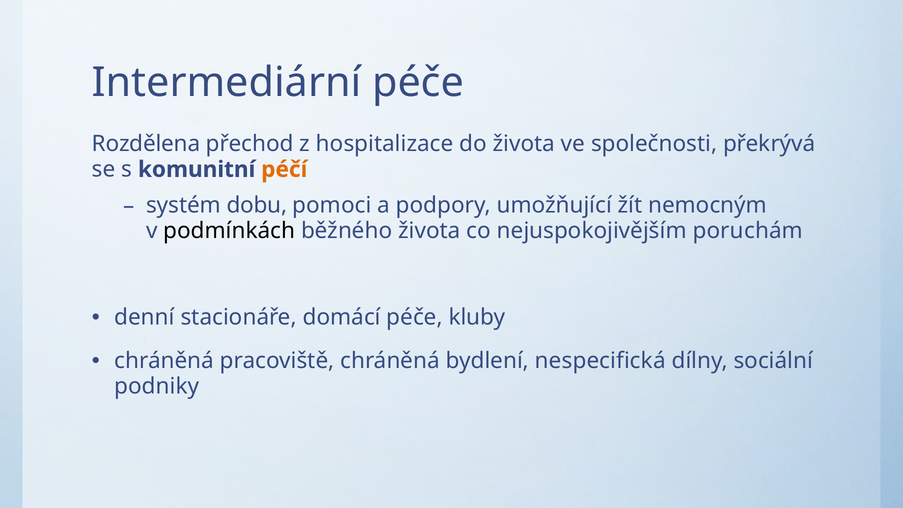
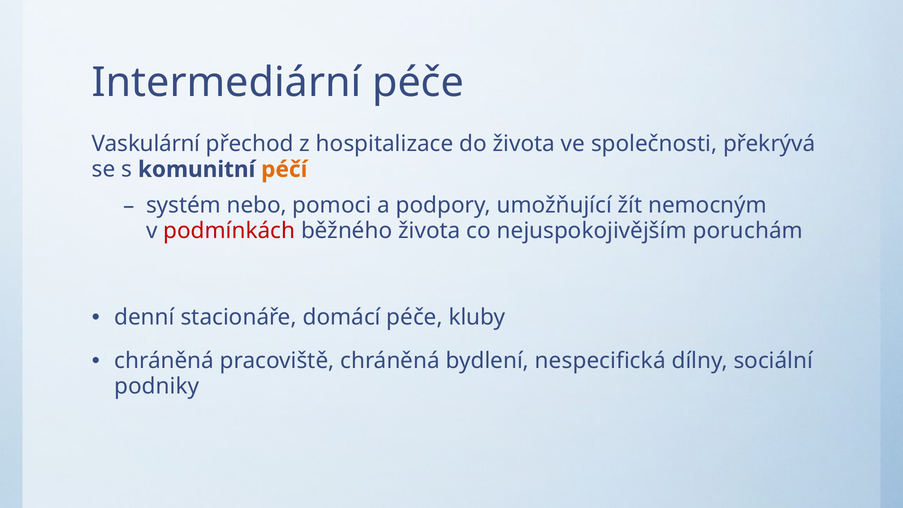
Rozdělena: Rozdělena -> Vaskulární (146, 144)
dobu: dobu -> nebo (257, 205)
podmínkách colour: black -> red (229, 231)
